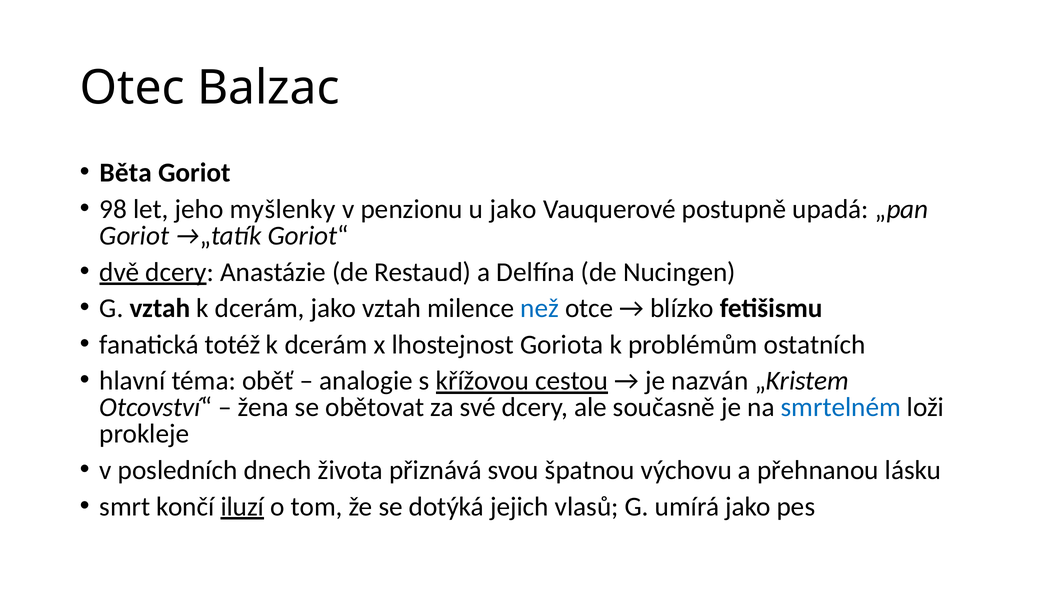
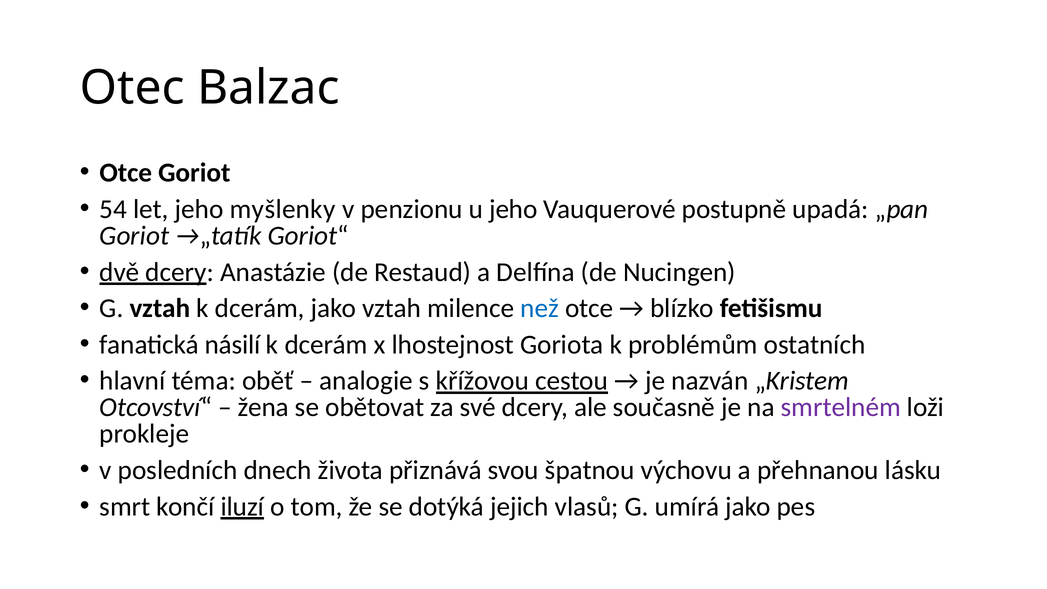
Běta: Běta -> Otce (126, 173)
98: 98 -> 54 (113, 209)
u jako: jako -> jeho (513, 209)
totéž: totéž -> násilí (233, 345)
smrtelném colour: blue -> purple (841, 407)
